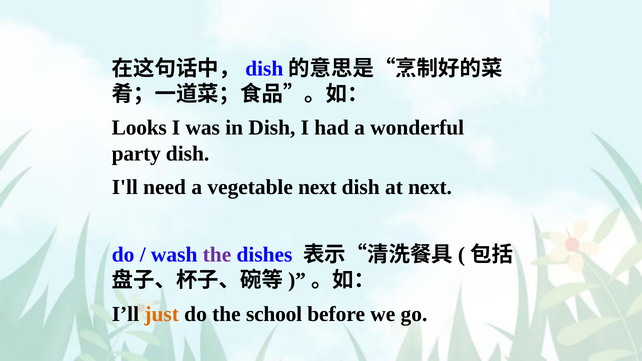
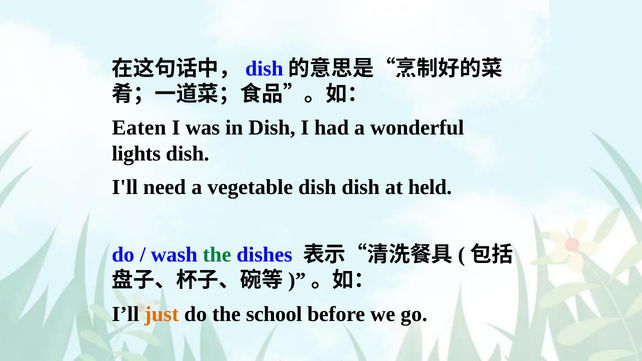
Looks: Looks -> Eaten (139, 128)
party: party -> lights (136, 154)
vegetable next: next -> dish (317, 187)
at next: next -> held (430, 187)
the colour: purple -> green (217, 255)
